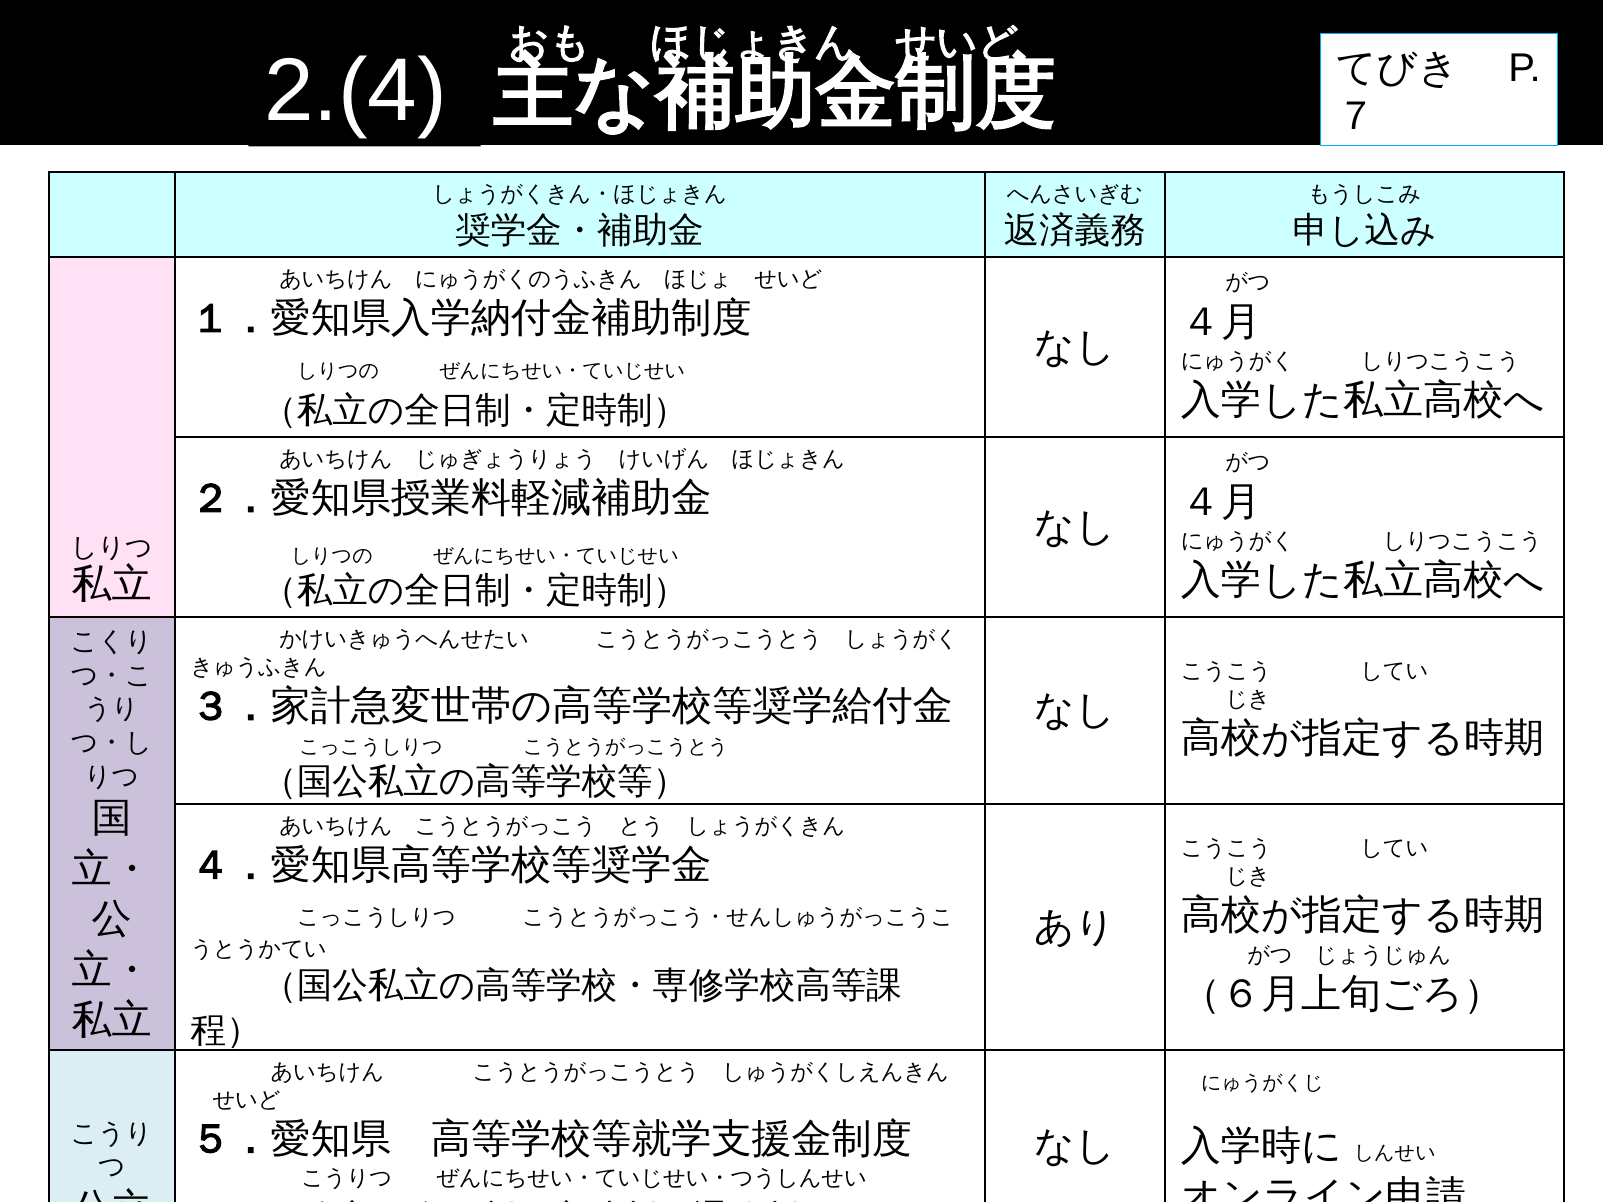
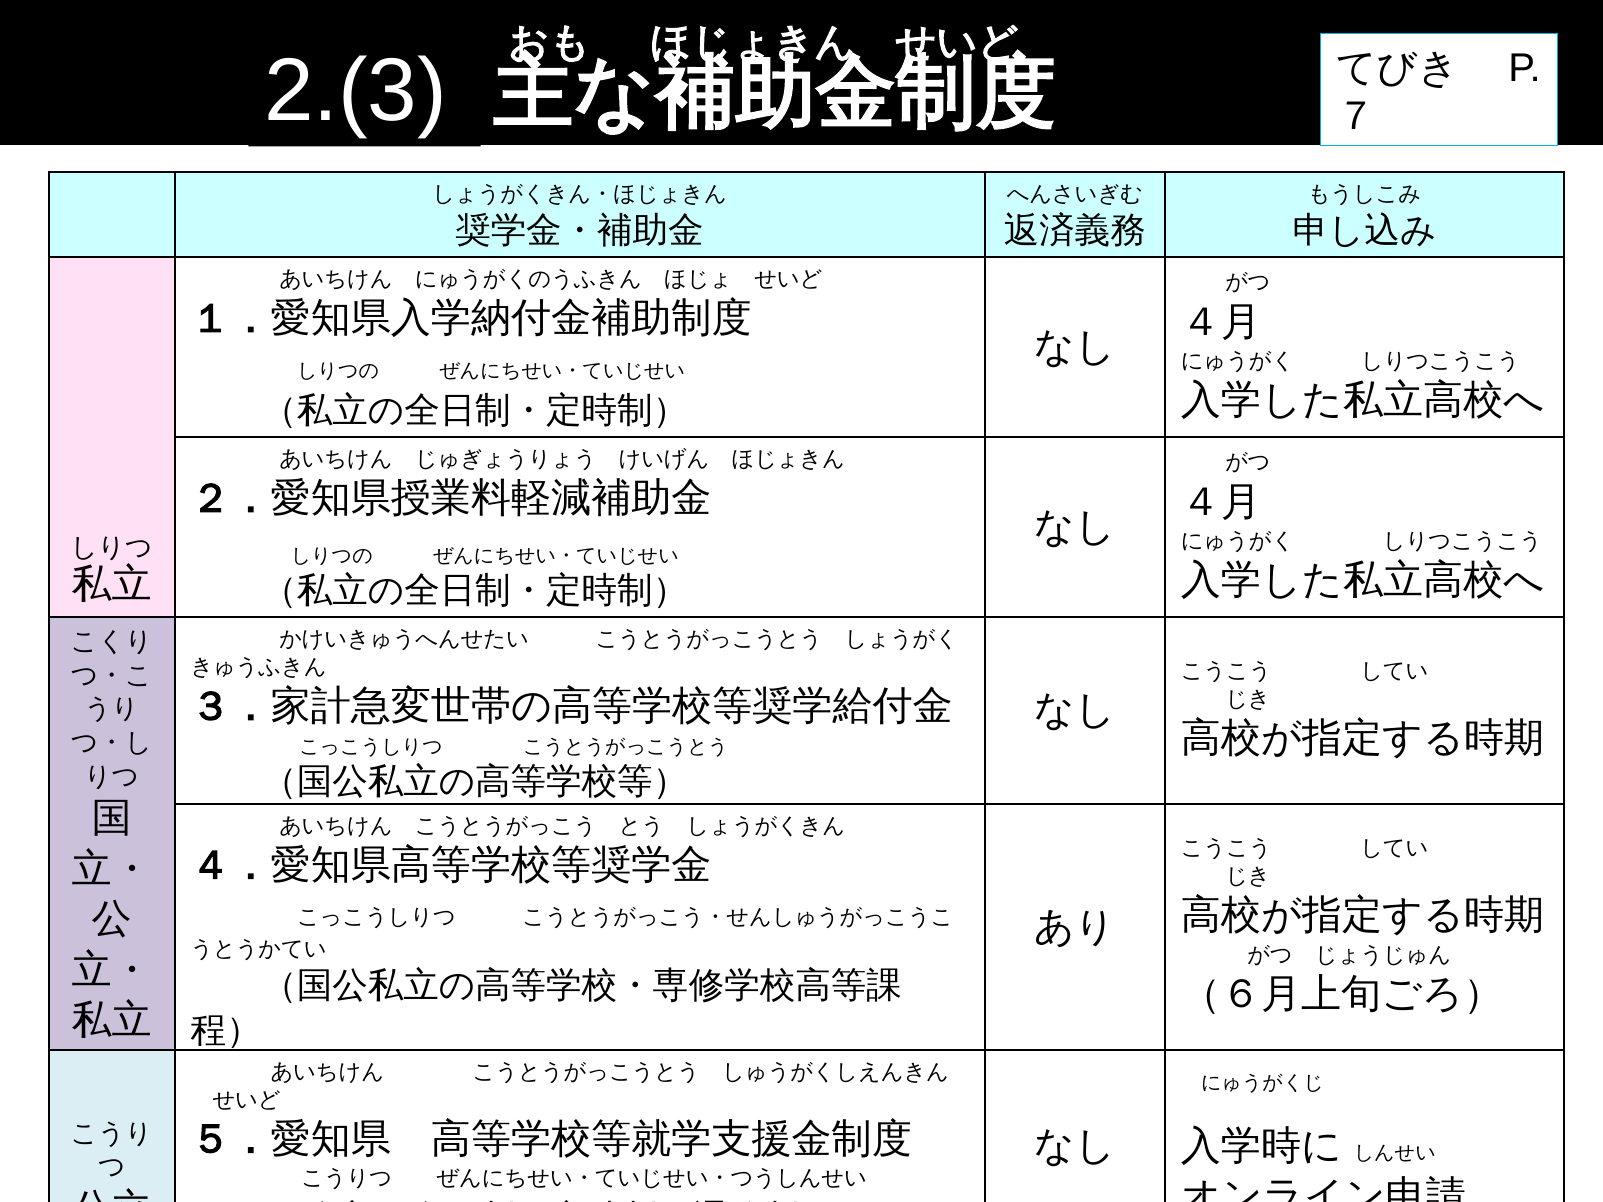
2.(4: 2.(4 -> 2.(3 (355, 91)
